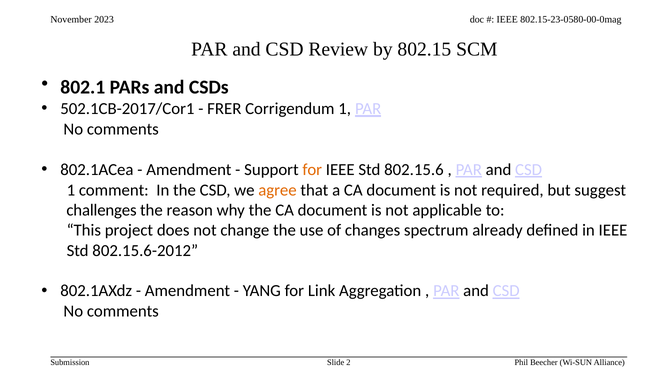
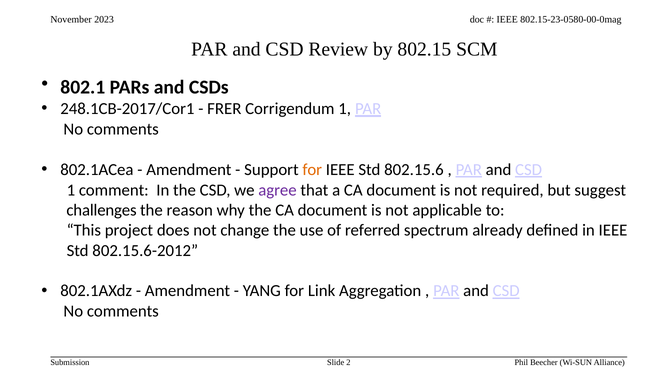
502.1CB-2017/Cor1: 502.1CB-2017/Cor1 -> 248.1CB-2017/Cor1 (127, 109)
agree colour: orange -> purple (277, 190)
changes: changes -> referred (373, 230)
